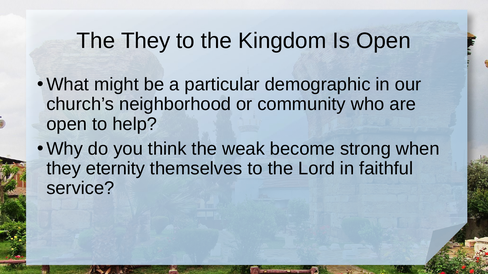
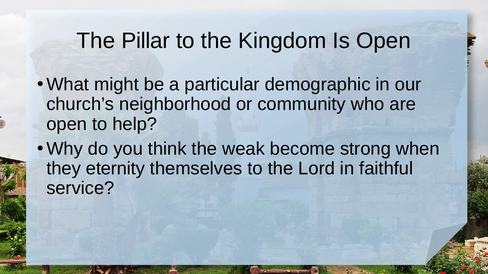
The They: They -> Pillar (146, 41)
